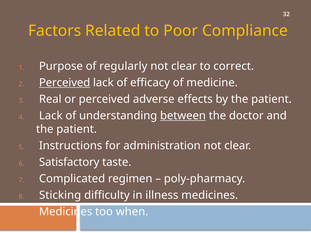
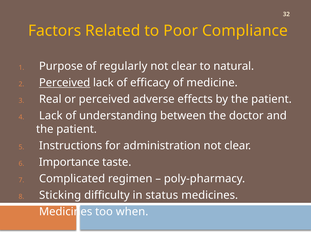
correct: correct -> natural (234, 66)
between underline: present -> none (183, 116)
Satisfactory: Satisfactory -> Importance (69, 162)
illness: illness -> status (162, 195)
